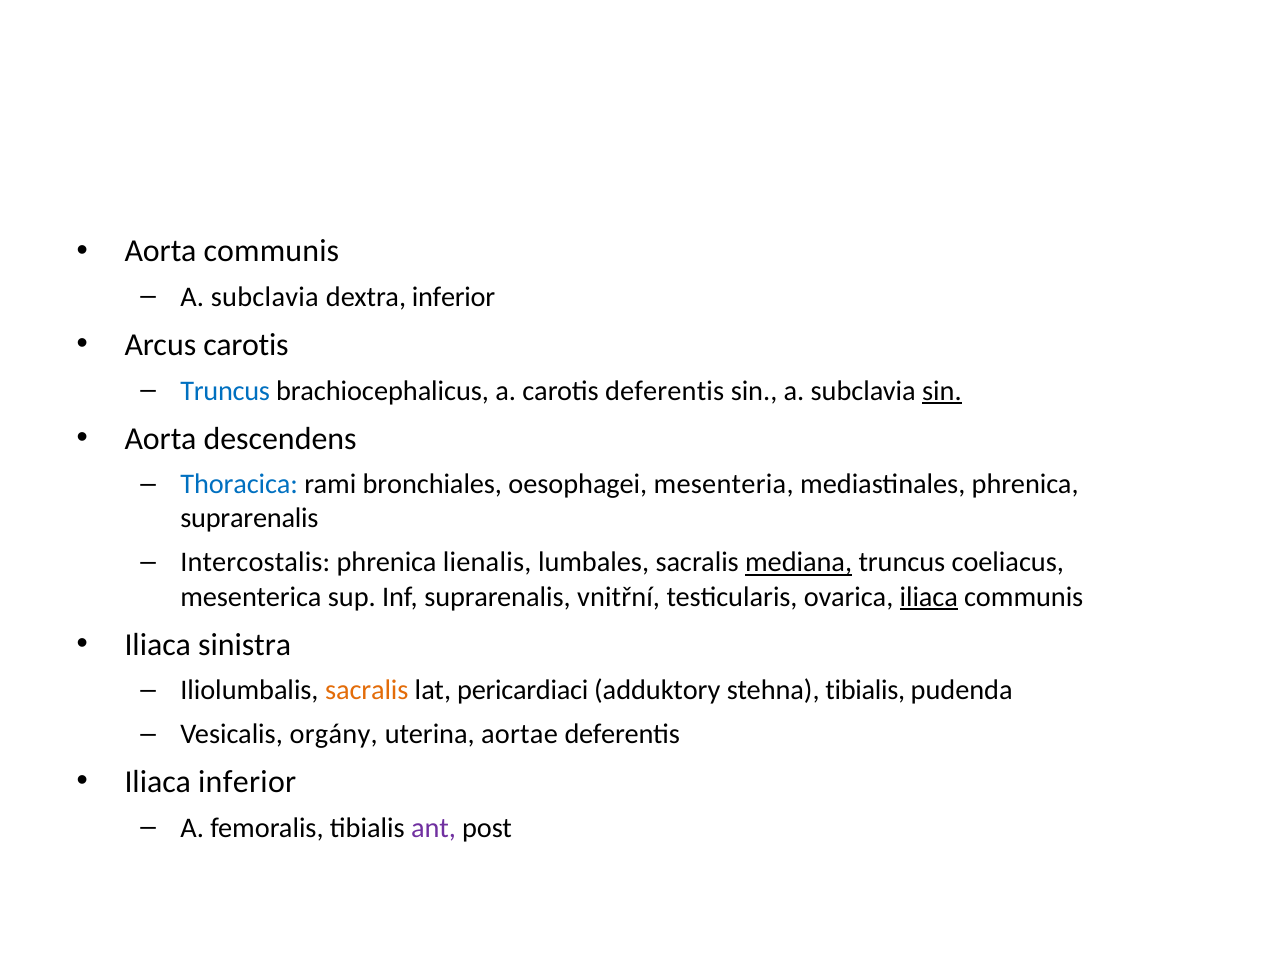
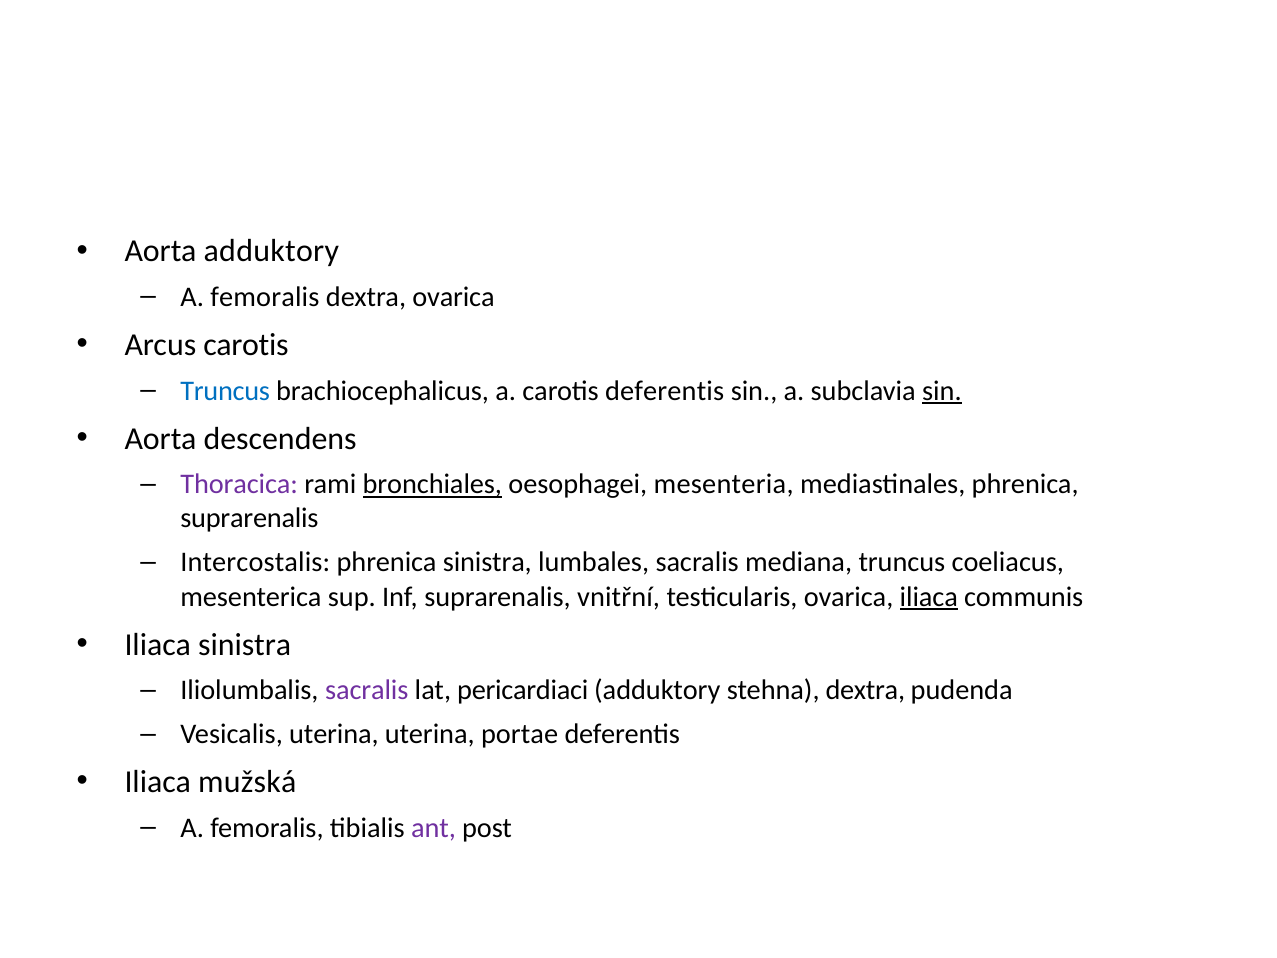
Aorta communis: communis -> adduktory (271, 251)
subclavia: subclavia -> femoralis (265, 297)
dextra inferior: inferior -> ovarica (454, 297)
Thoracica colour: blue -> purple (239, 484)
bronchiales underline: none -> present (432, 484)
phrenica lienalis: lienalis -> sinistra (487, 562)
mediana underline: present -> none (799, 562)
sacralis colour: orange -> purple (367, 690)
stehna tibialis: tibialis -> dextra (865, 690)
Vesicalis orgány: orgány -> uterina (334, 734)
aortae: aortae -> portae (520, 734)
Iliaca inferior: inferior -> mužská (247, 782)
